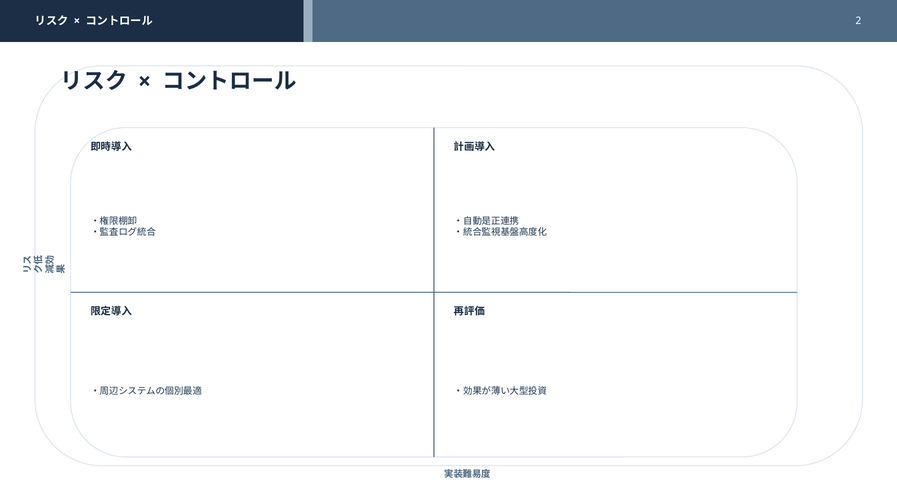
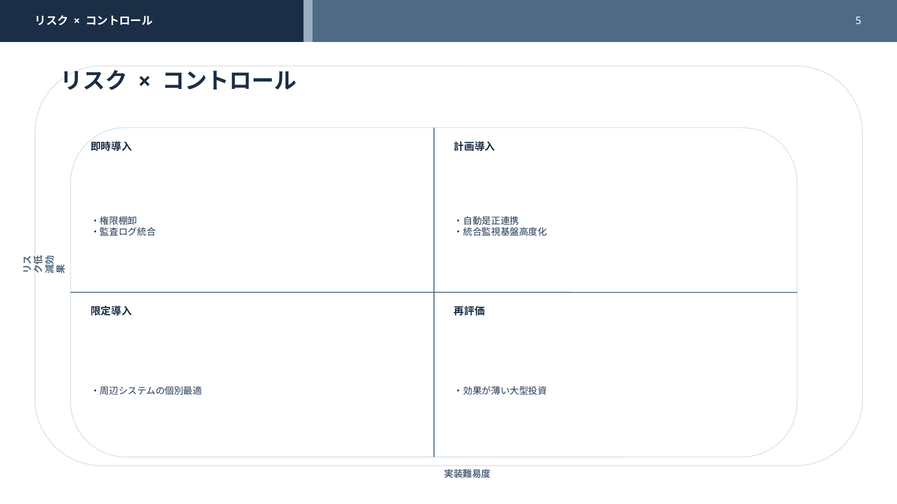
2: 2 -> 5 (858, 21)
